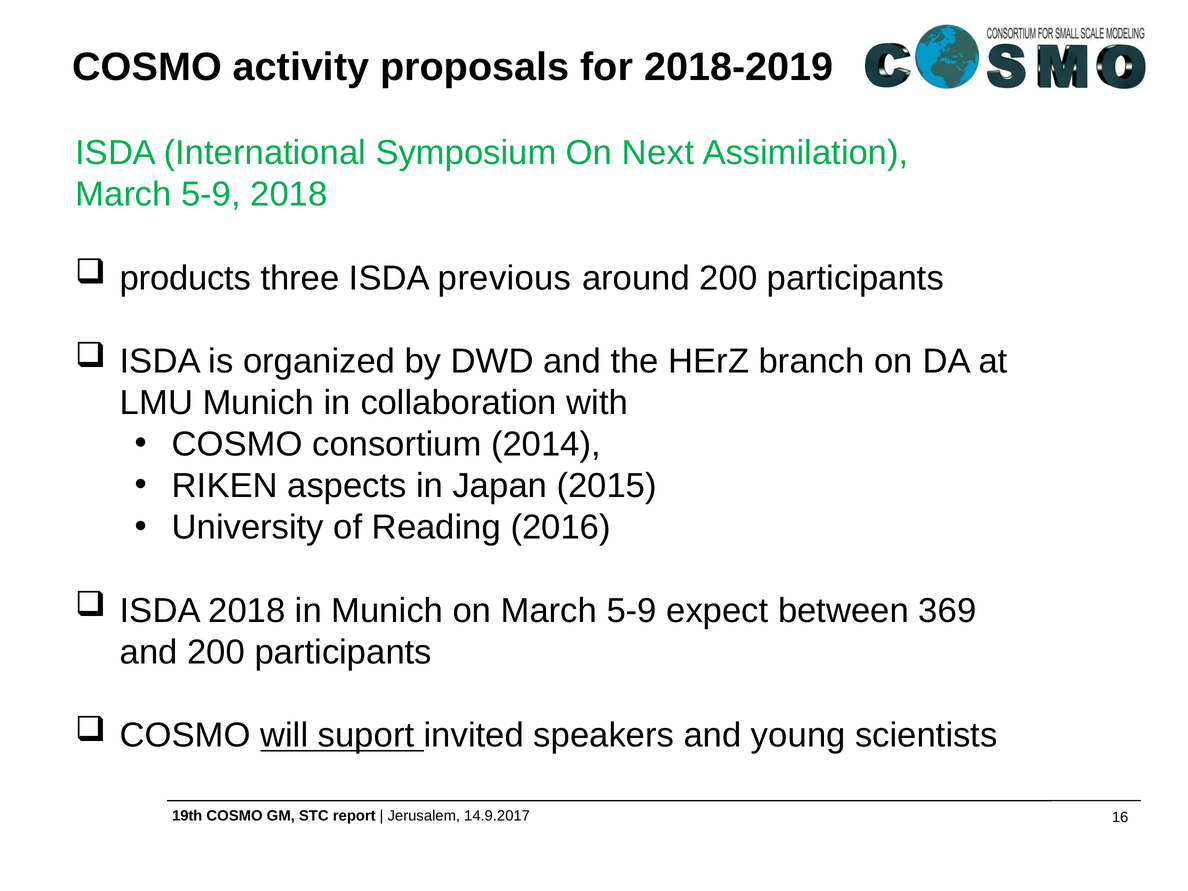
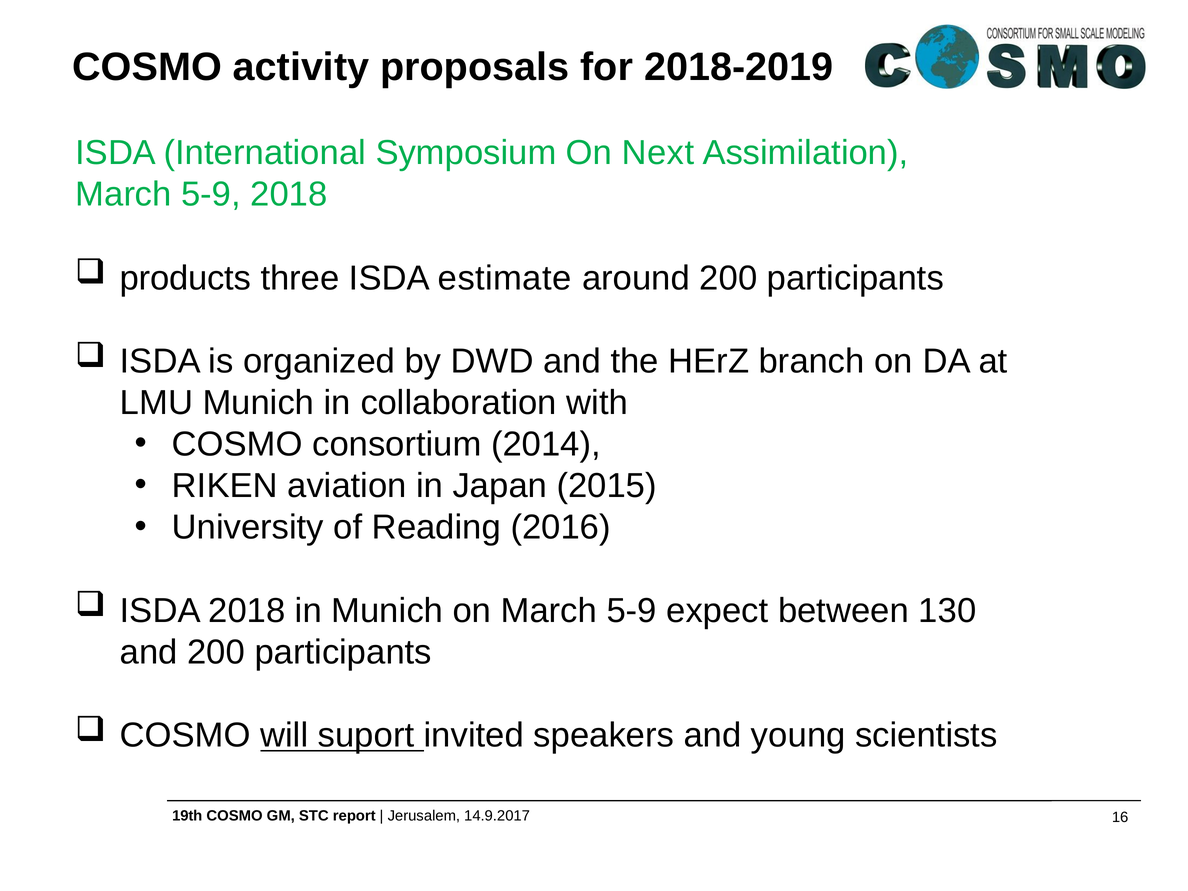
previous: previous -> estimate (505, 278)
aspects: aspects -> aviation (347, 486)
369: 369 -> 130 (947, 611)
